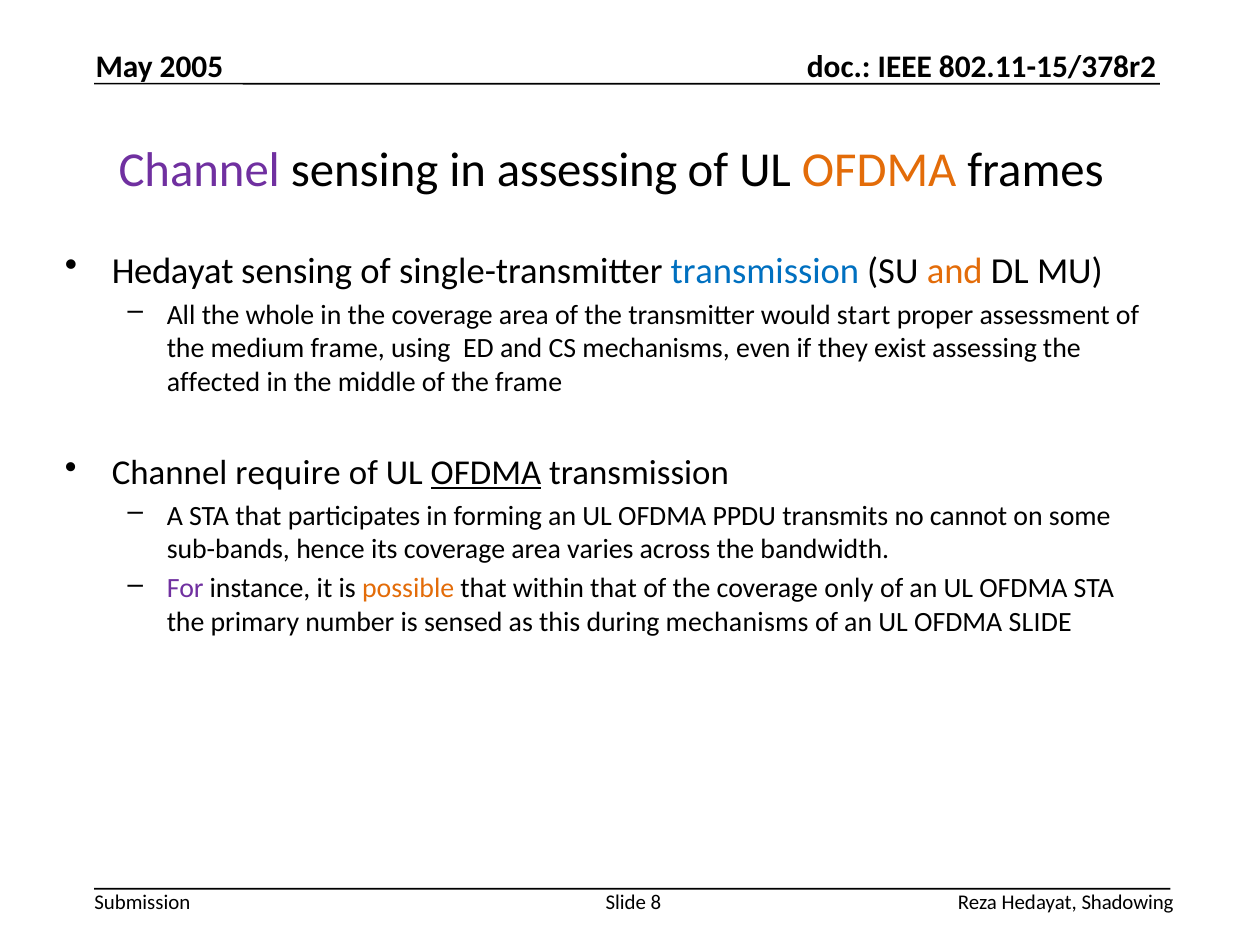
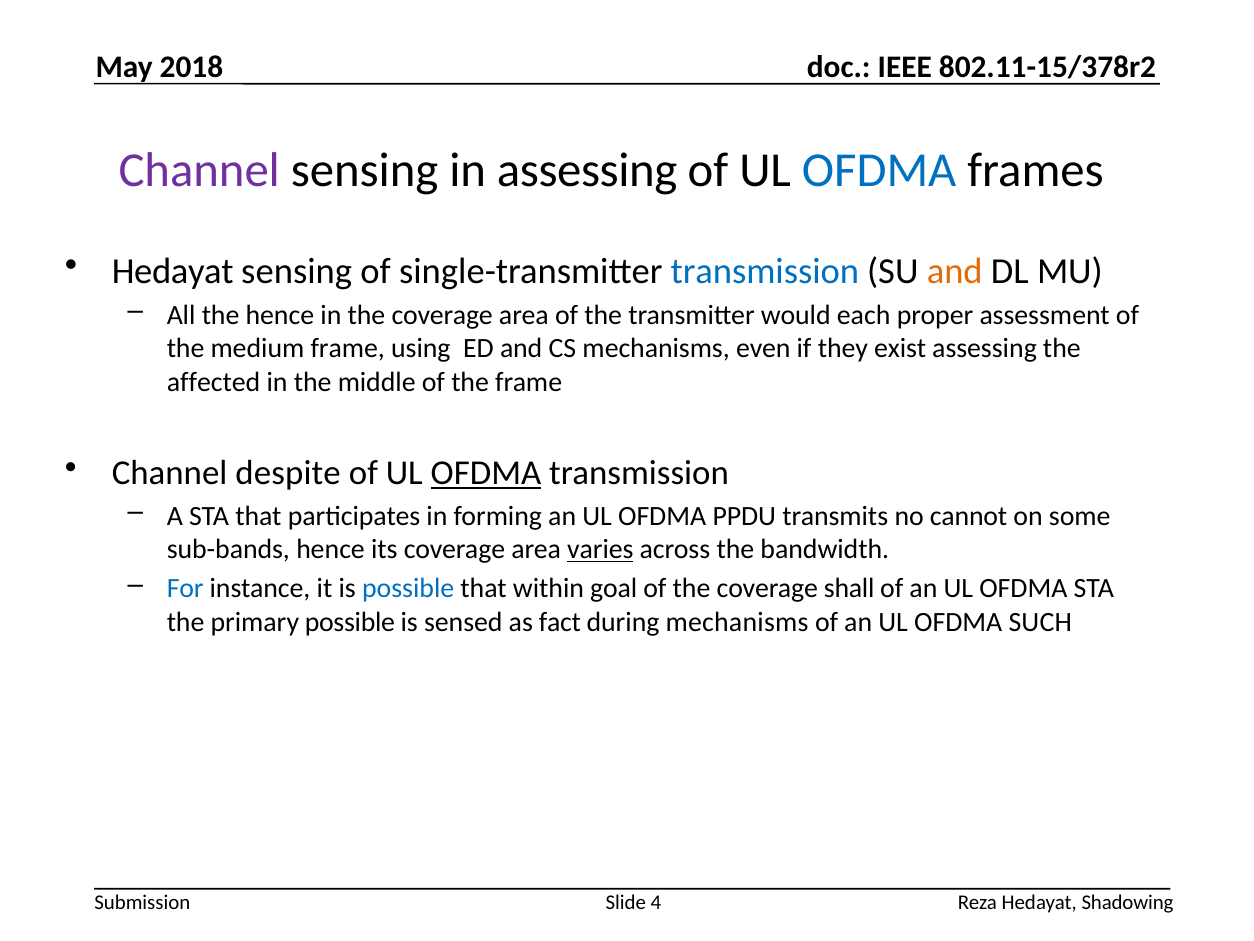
2005: 2005 -> 2018 (191, 67)
OFDMA colour: orange -> blue (879, 171)
the whole: whole -> hence (280, 315)
start: start -> each (864, 315)
require: require -> despite (288, 473)
varies underline: none -> present (600, 549)
For colour: purple -> blue (185, 588)
possible colour: orange -> blue (408, 588)
within that: that -> goal (614, 588)
only: only -> shall (849, 588)
primary number: number -> possible (350, 622)
this: this -> fact (560, 622)
OFDMA SLIDE: SLIDE -> SUCH (1040, 622)
8: 8 -> 4 (656, 902)
